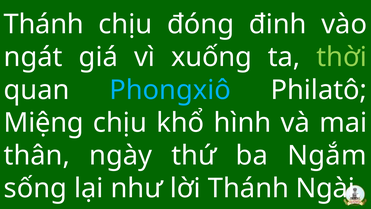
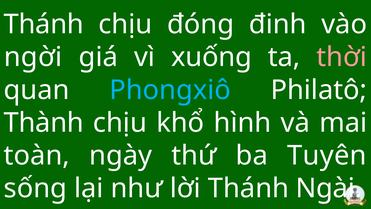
ngát: ngát -> ngời (33, 57)
thời colour: light green -> pink (342, 57)
Miệng: Miệng -> Thành (44, 123)
thân: thân -> toàn (37, 155)
Ngắm: Ngắm -> Tuyên (327, 155)
